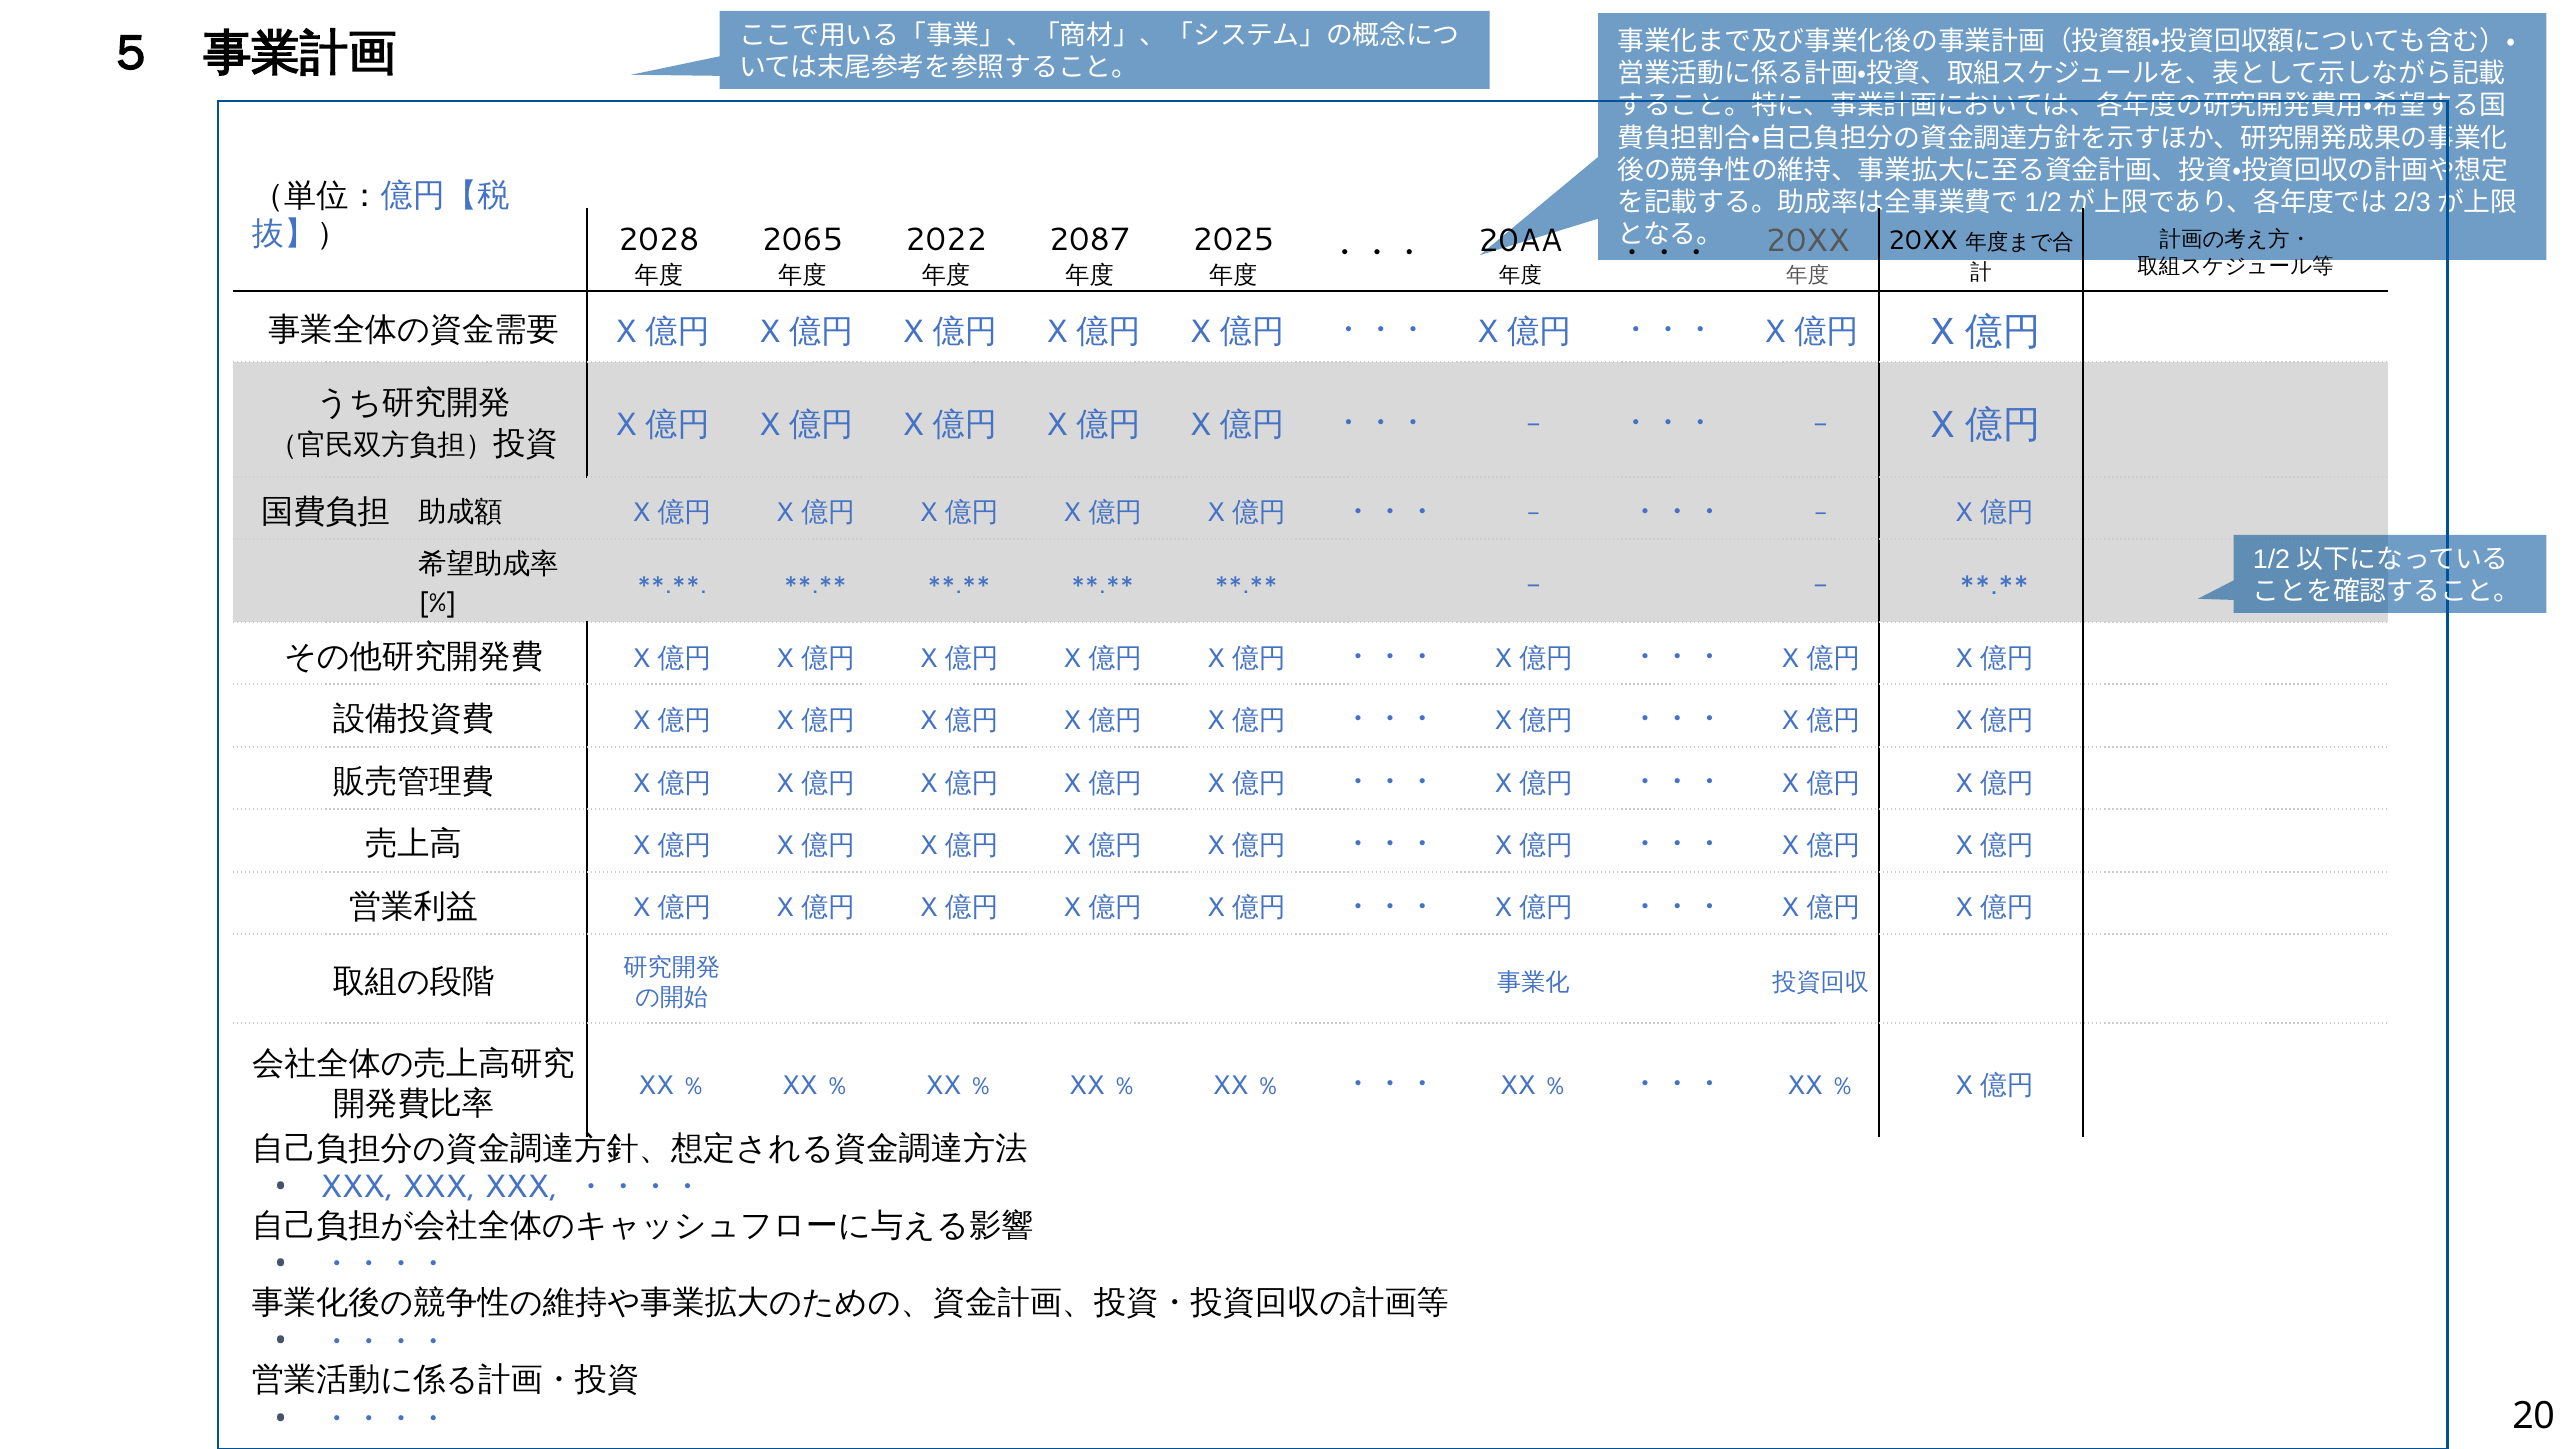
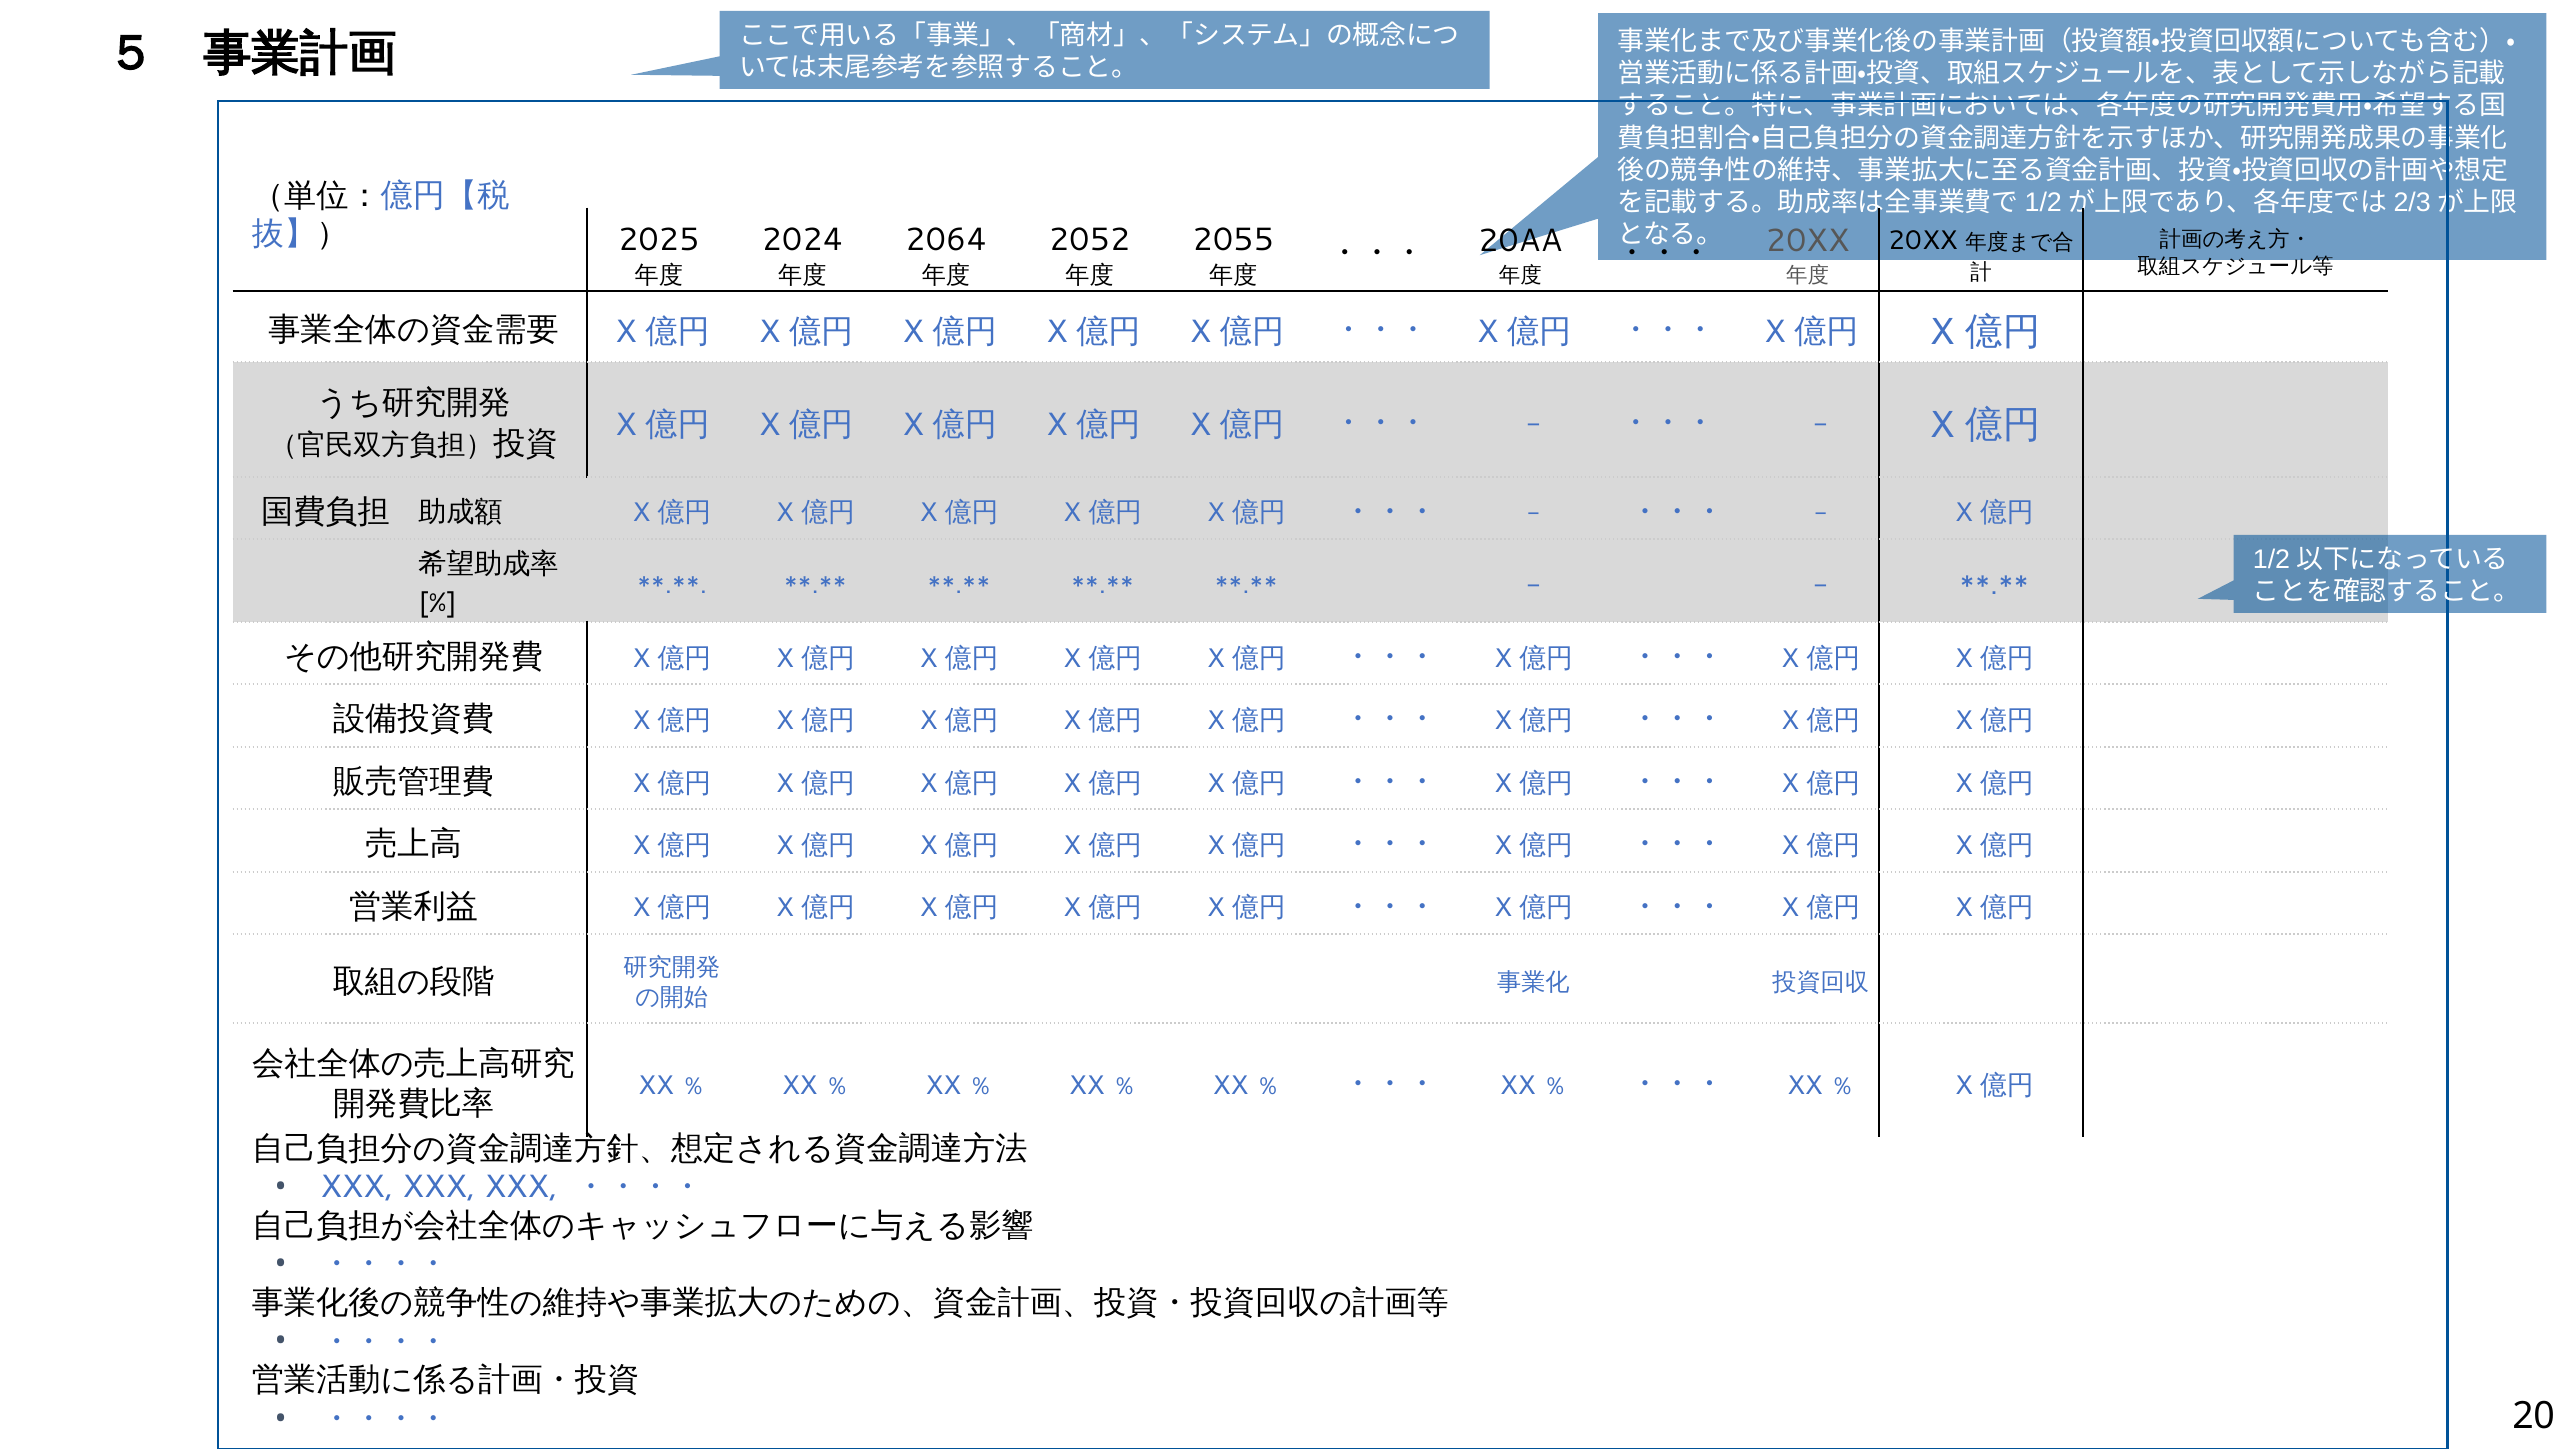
2028: 2028 -> 2025 (659, 240)
2065: 2065 -> 2024 (802, 240)
2022: 2022 -> 2064 (946, 240)
2087: 2087 -> 2052 (1090, 240)
2025: 2025 -> 2055 (1233, 240)
